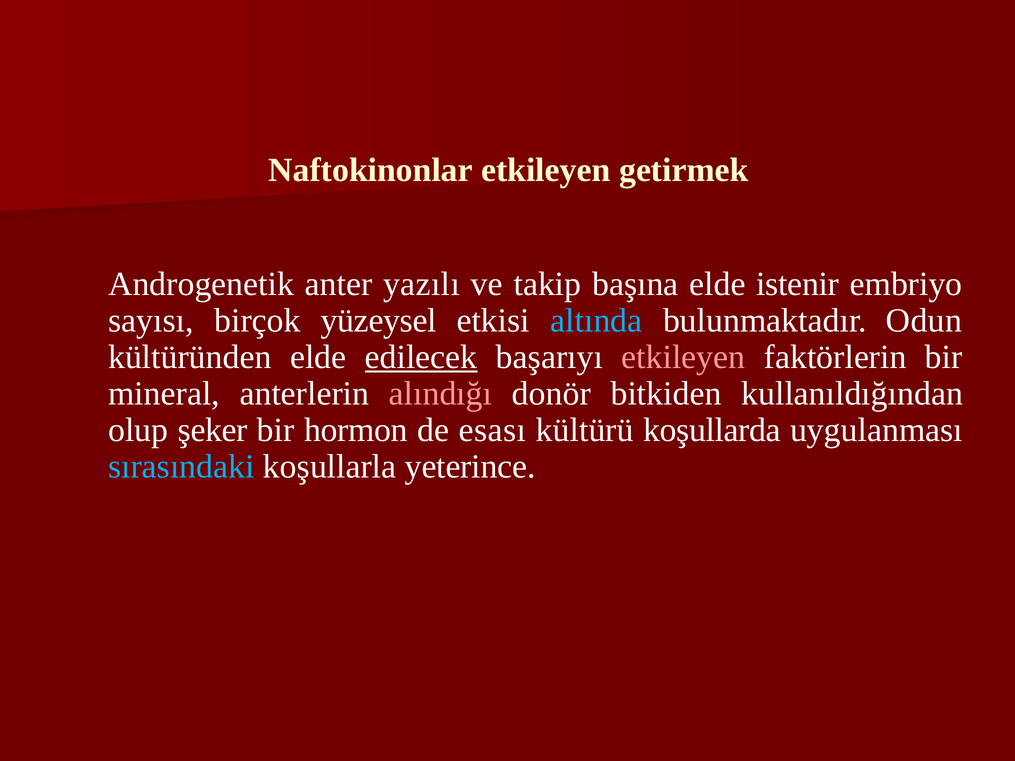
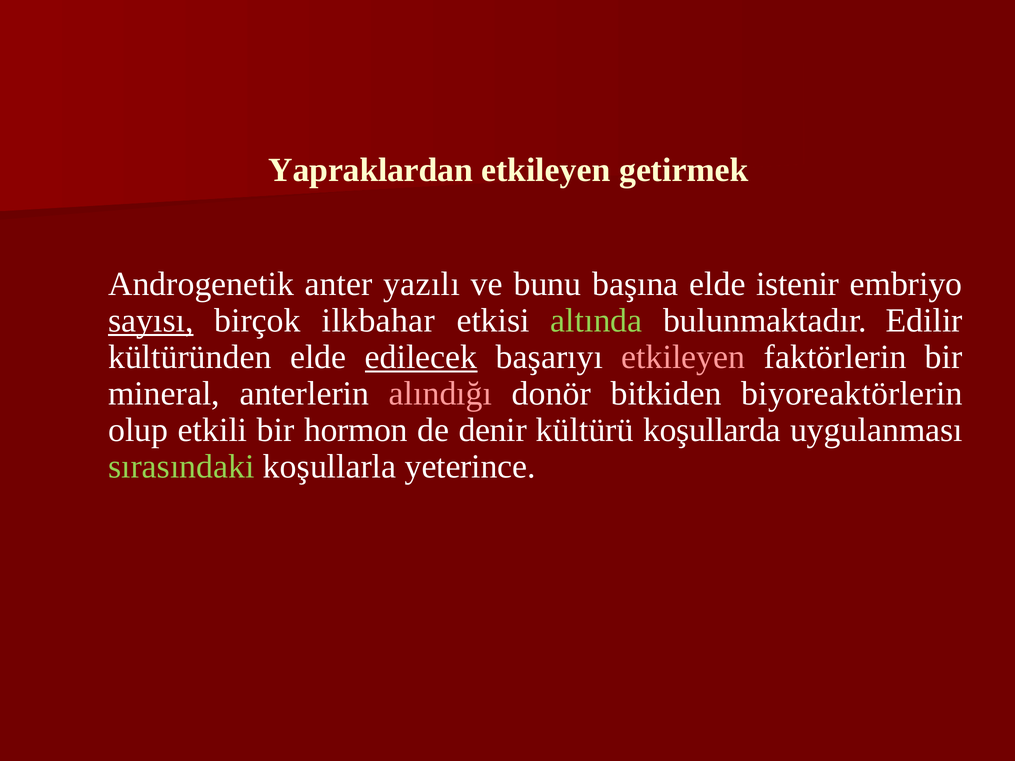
Naftokinonlar: Naftokinonlar -> Yapraklardan (371, 170)
takip: takip -> bunu (548, 284)
sayısı underline: none -> present (151, 320)
yüzeysel: yüzeysel -> ilkbahar (378, 320)
altında colour: light blue -> light green (596, 320)
Odun: Odun -> Edilir (924, 320)
kullanıldığından: kullanıldığından -> biyoreaktörlerin (852, 394)
şeker: şeker -> etkili (213, 430)
esası: esası -> denir (493, 430)
sırasındaki colour: light blue -> light green (181, 467)
